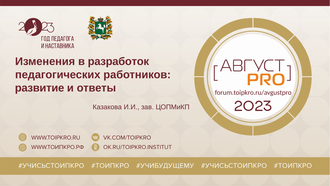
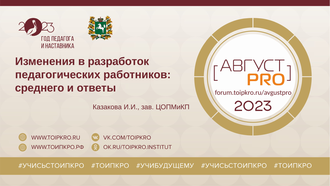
развитие: развитие -> среднего (40, 88)
